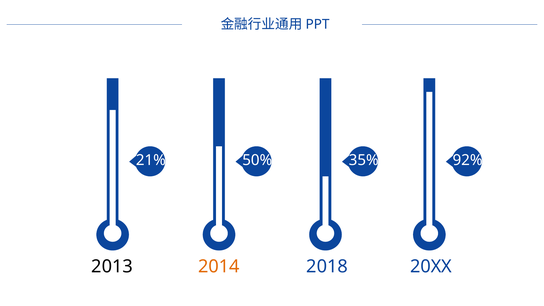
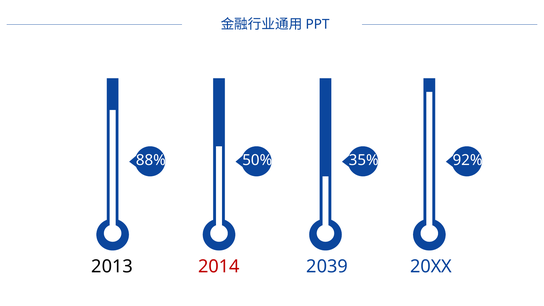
21%: 21% -> 88% (151, 160)
2014 colour: orange -> red (219, 267)
2018: 2018 -> 2039 (327, 267)
